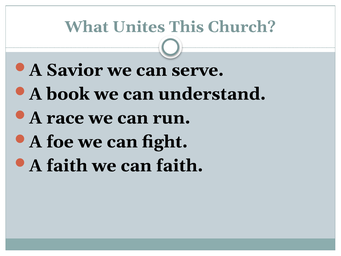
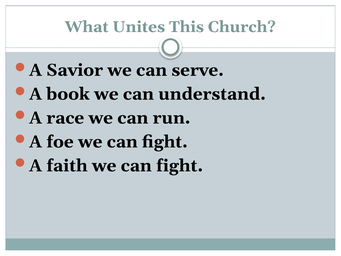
faith we can faith: faith -> fight (180, 166)
